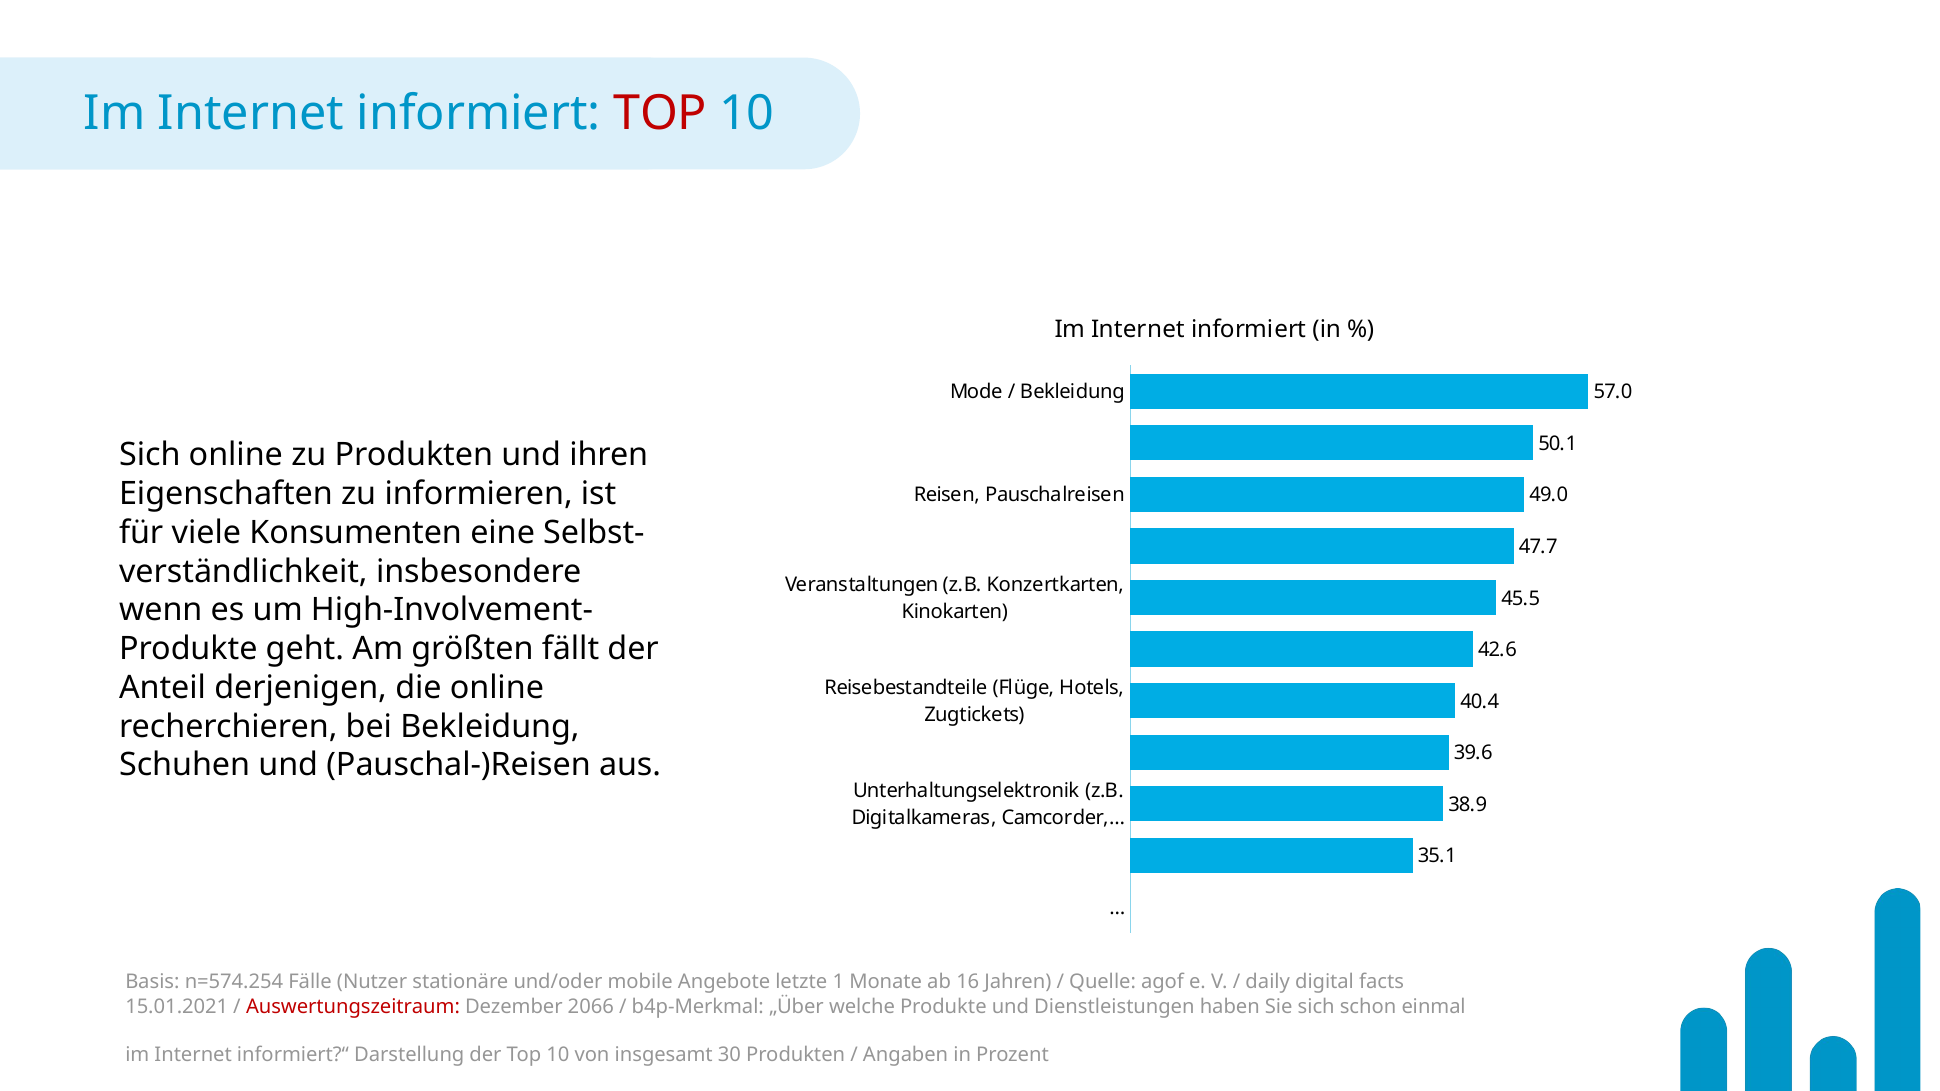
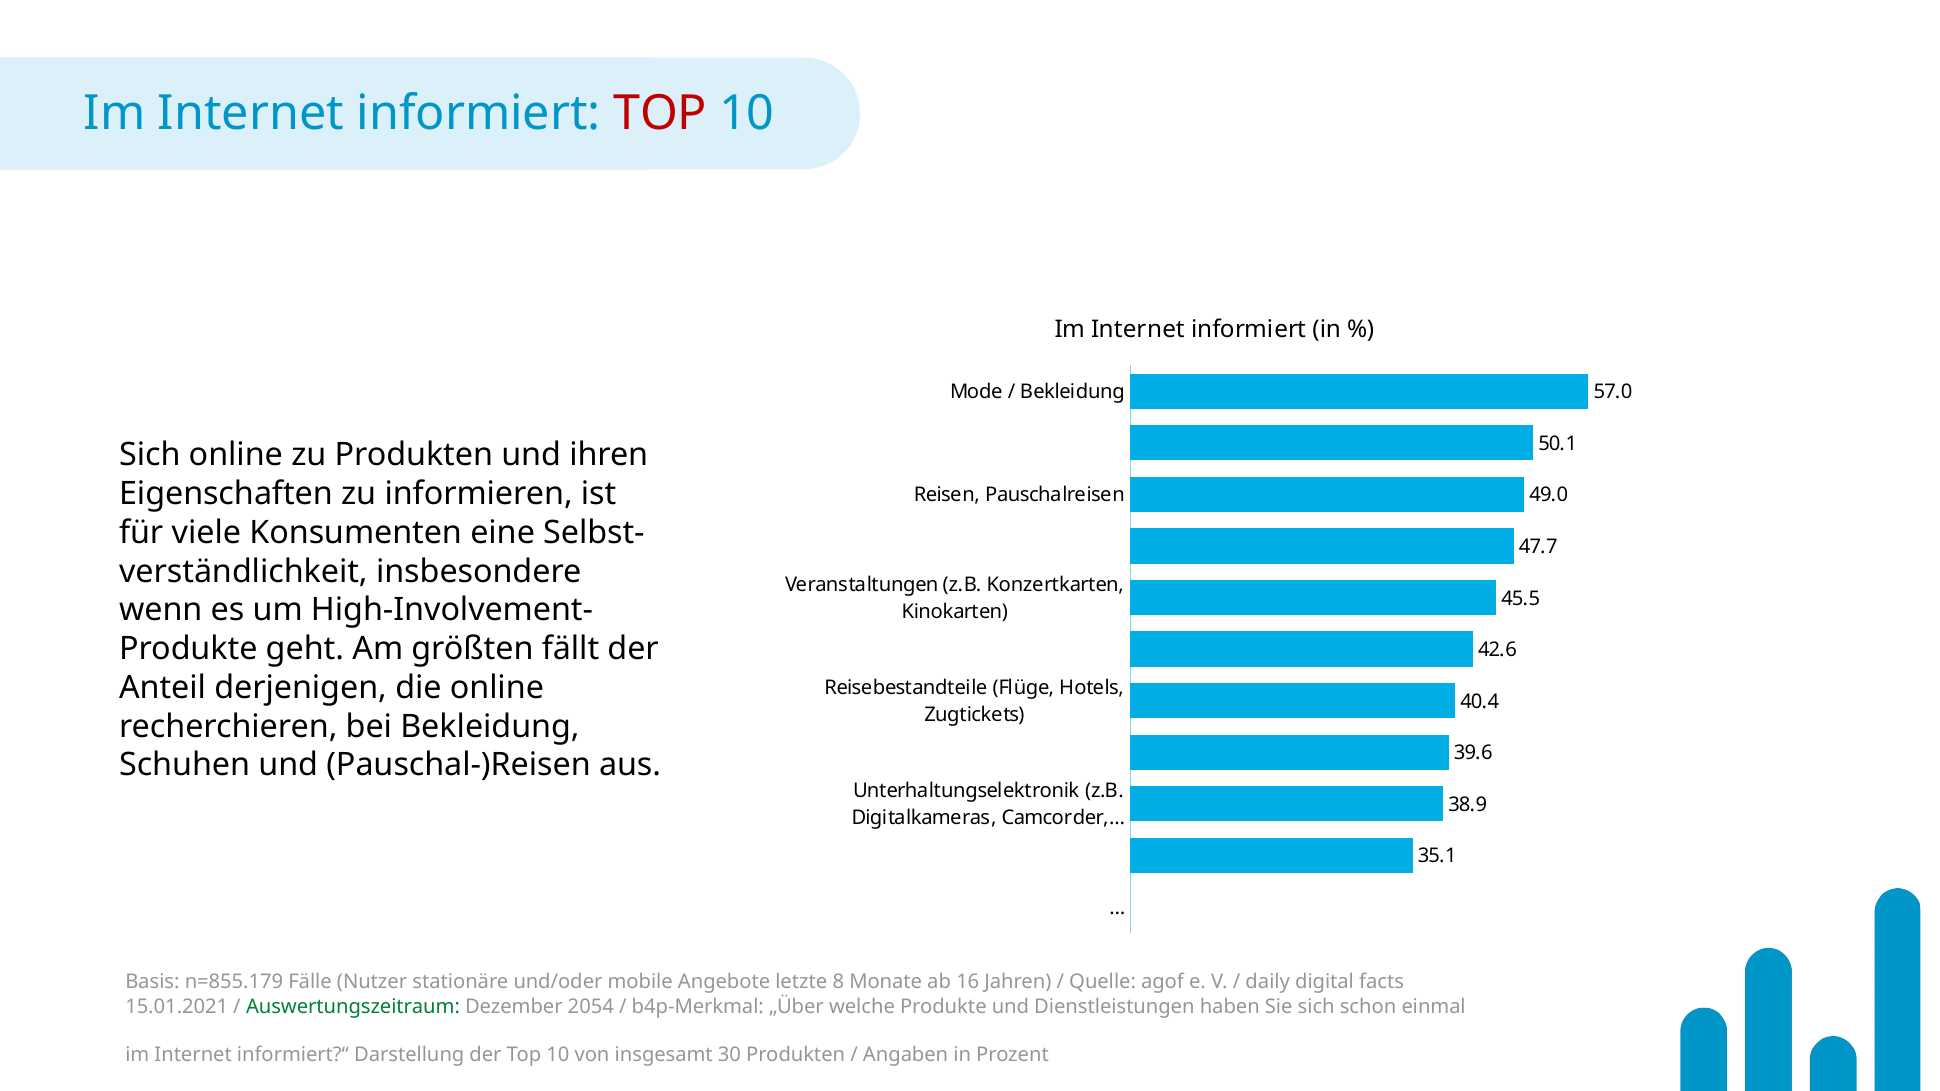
n=574.254: n=574.254 -> n=855.179 (234, 982)
1: 1 -> 8 (838, 982)
Auswertungszeitraum colour: red -> green (353, 1007)
2066: 2066 -> 2054 (591, 1007)
